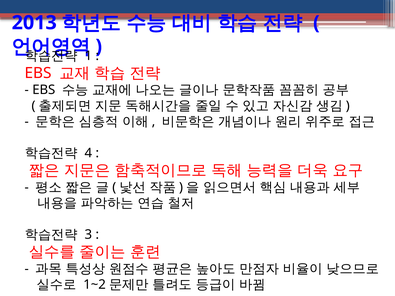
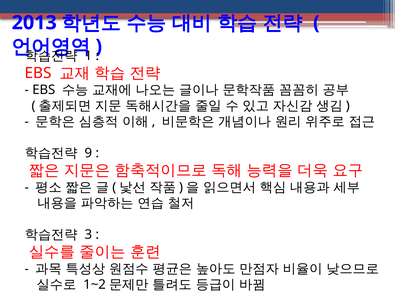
4: 4 -> 9 (88, 153)
